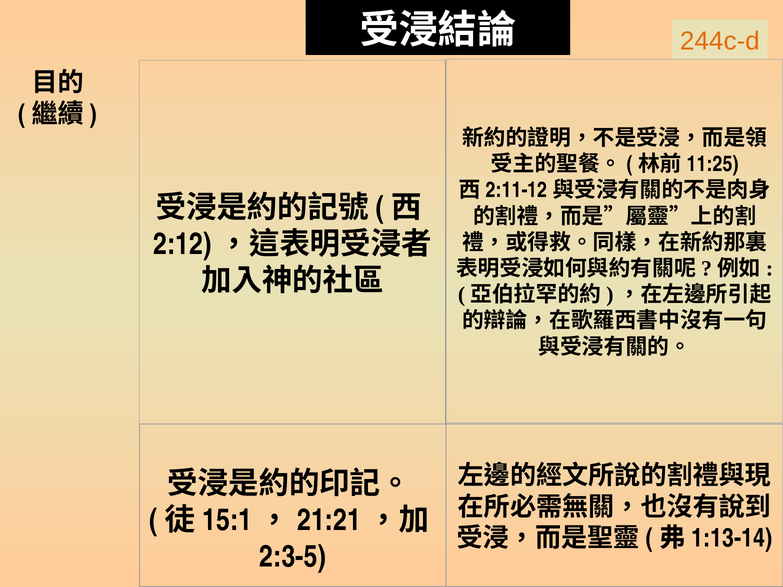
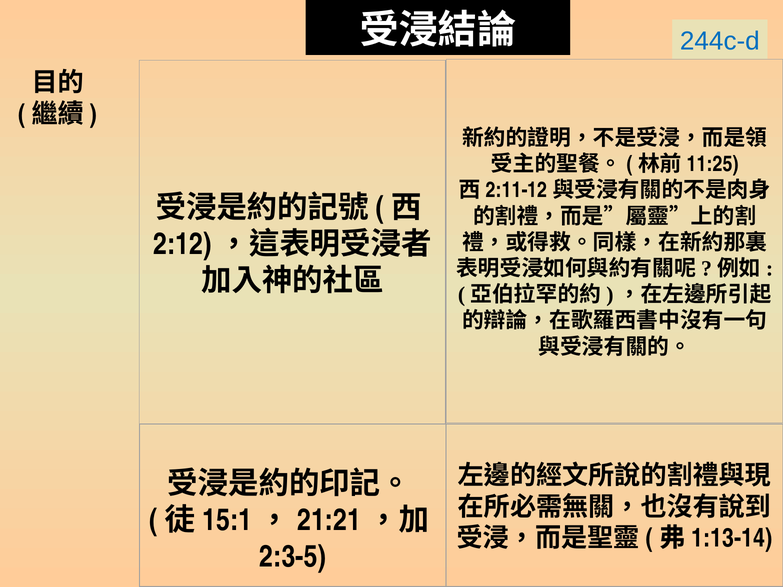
244c-d colour: orange -> blue (720, 41)
